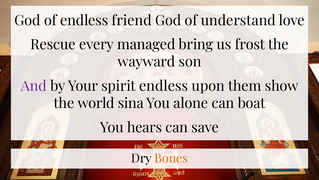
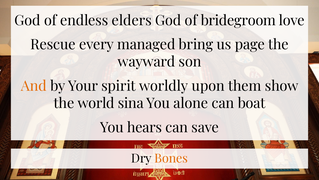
friend: friend -> elders (132, 20)
understand: understand -> bridegroom (238, 20)
frost: frost -> page (250, 45)
And colour: purple -> orange (34, 86)
spirit endless: endless -> worldly (164, 86)
